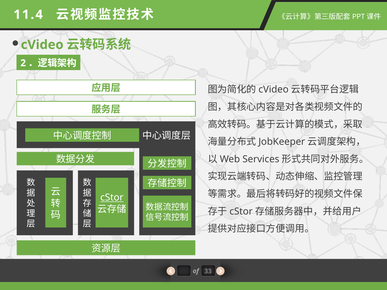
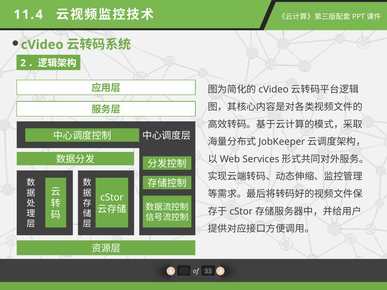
cStor underline: present -> none (112, 198)
